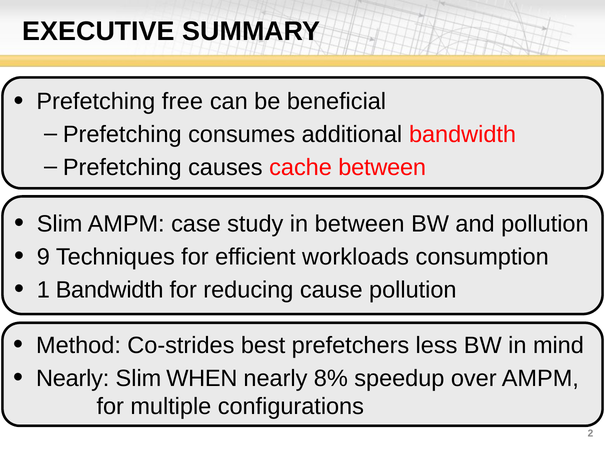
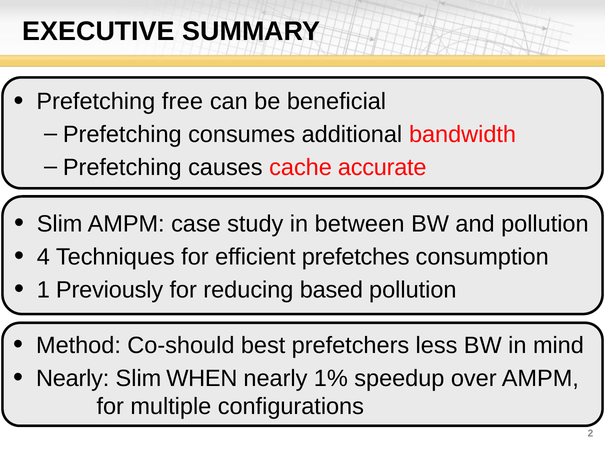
cache between: between -> accurate (382, 167)
9: 9 -> 4 (43, 257)
workloads: workloads -> prefetches (356, 257)
1 Bandwidth: Bandwidth -> Previously (110, 290)
cause: cause -> based (331, 290)
Co-strides: Co-strides -> Co-should (181, 345)
8%: 8% -> 1% (331, 378)
